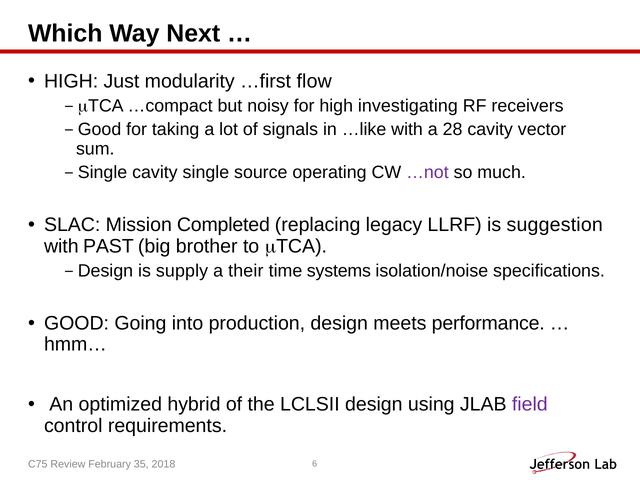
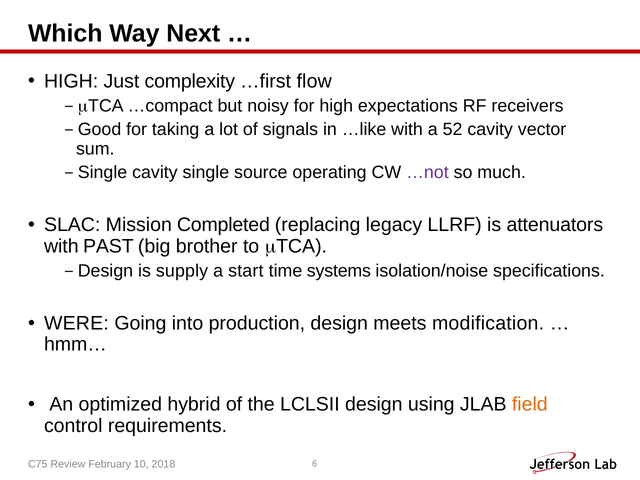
modularity: modularity -> complexity (190, 81)
investigating: investigating -> expectations (408, 106)
28: 28 -> 52 (453, 129)
suggestion: suggestion -> attenuators (555, 225)
their: their -> start (246, 271)
GOOD: GOOD -> WERE (76, 323)
performance: performance -> modification (488, 323)
field colour: purple -> orange (530, 404)
35: 35 -> 10 (141, 464)
